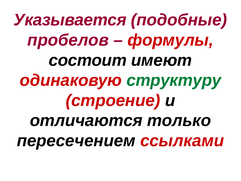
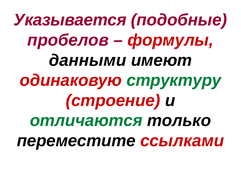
состоит: состоит -> данными (88, 60)
отличаются colour: black -> green (86, 120)
пересечением: пересечением -> переместите (76, 141)
